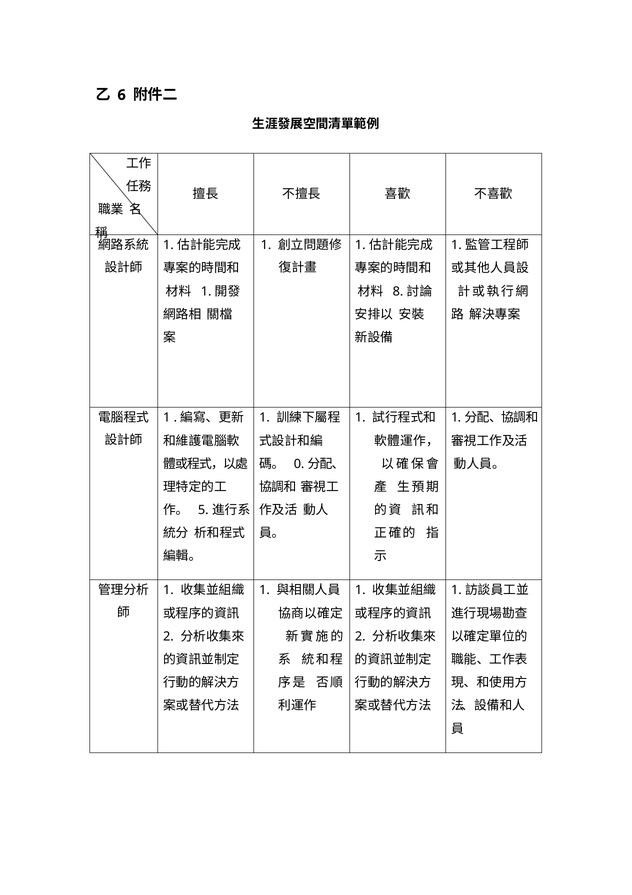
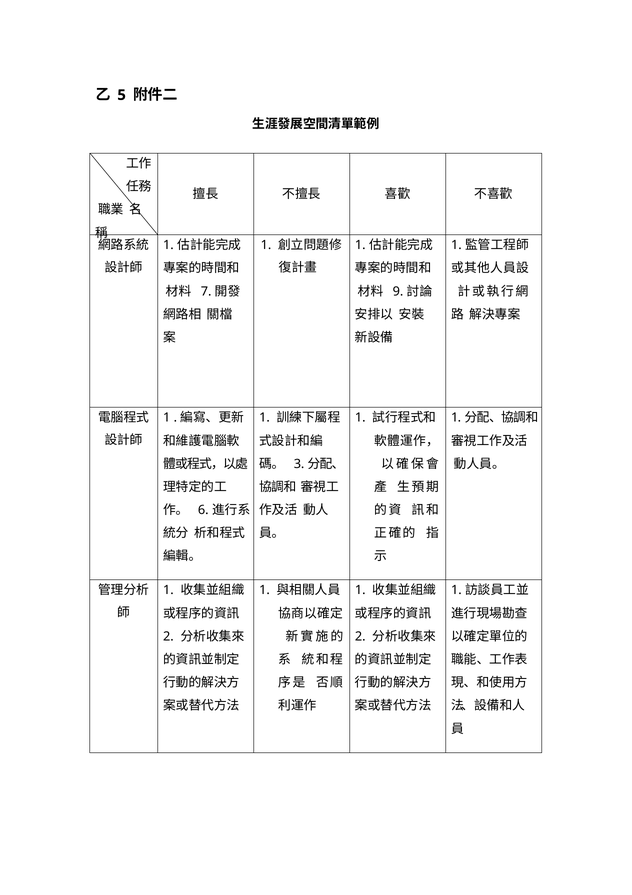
6: 6 -> 5 (122, 95)
1: 1 -> 7 (206, 291)
8: 8 -> 9 (398, 291)
0: 0 -> 3 (299, 464)
5: 5 -> 6 (203, 510)
